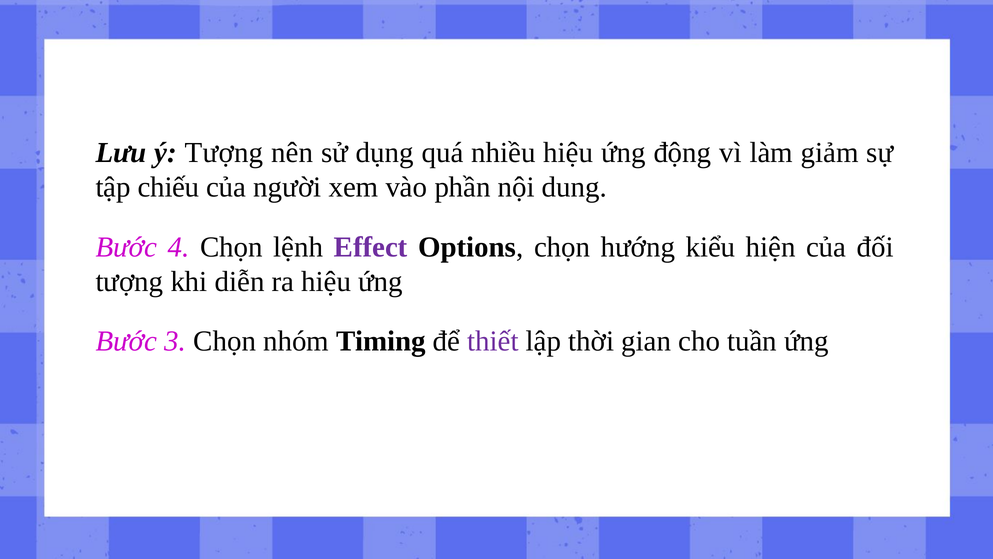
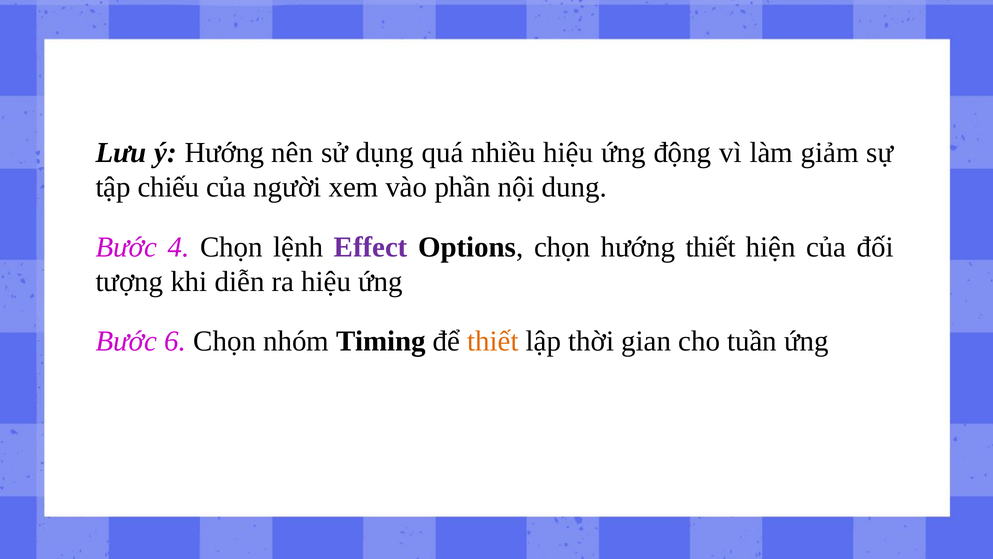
ý Tượng: Tượng -> Hướng (224, 152)
hướng kiểu: kiểu -> thiết (711, 247)
3: 3 -> 6 (175, 341)
thiết colour: purple -> orange (493, 341)
